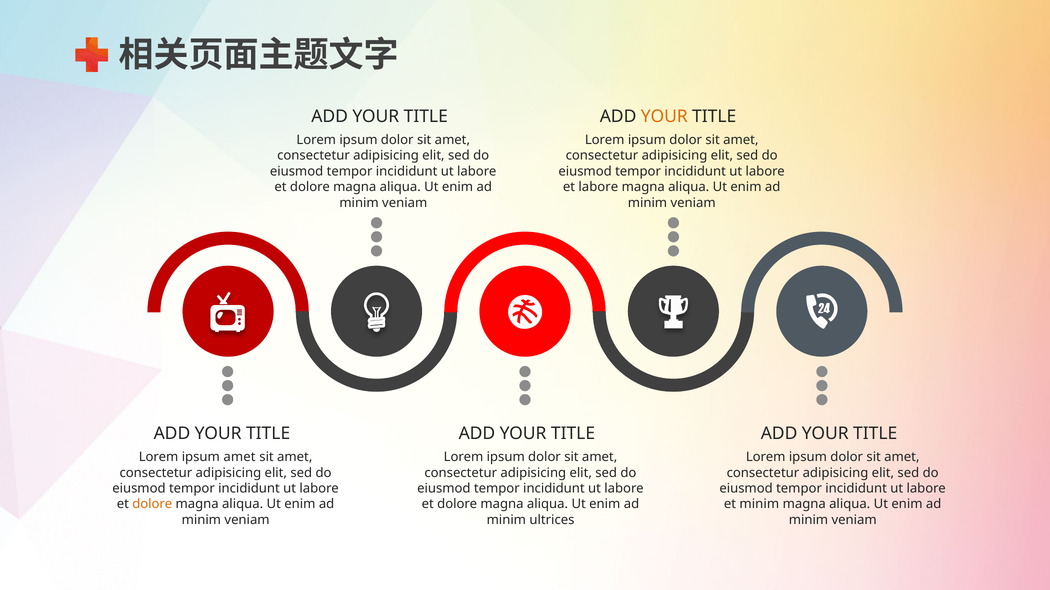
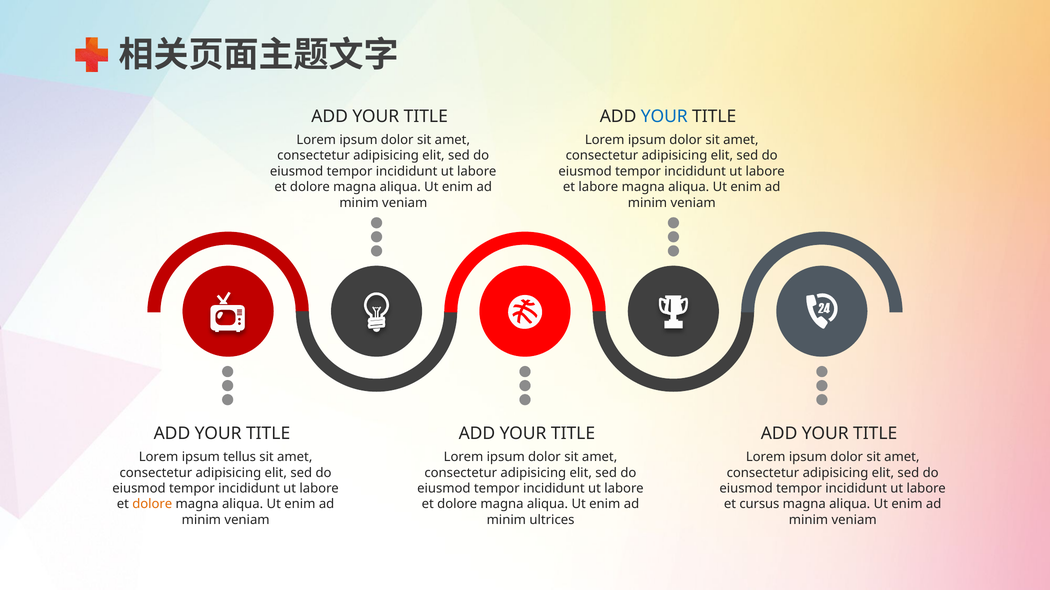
YOUR colour: orange -> blue (664, 116)
ipsum amet: amet -> tellus (240, 457)
et minim: minim -> cursus (759, 505)
